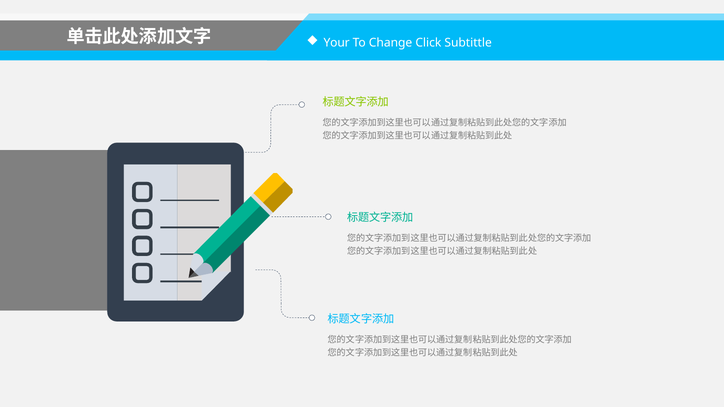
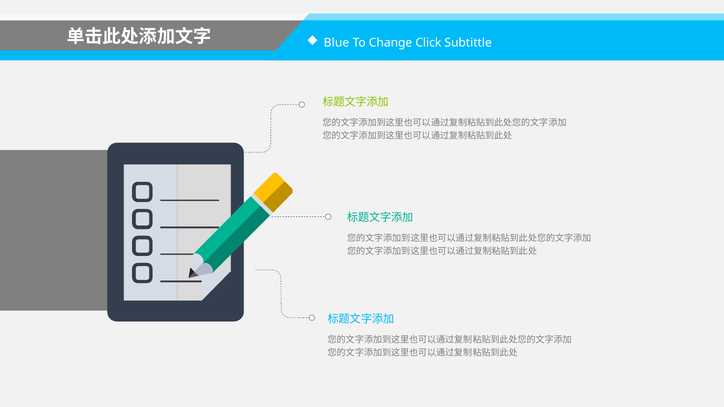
Your: Your -> Blue (337, 43)
